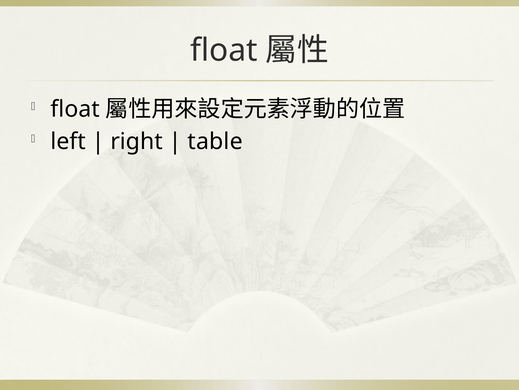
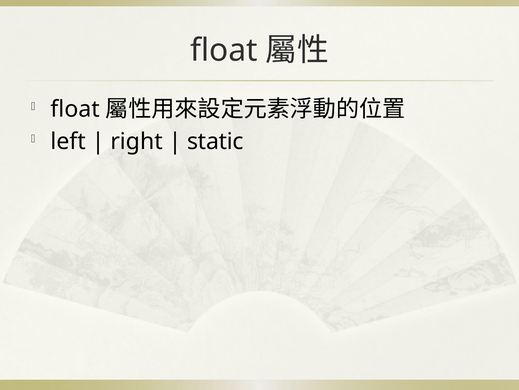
table: table -> static (215, 141)
